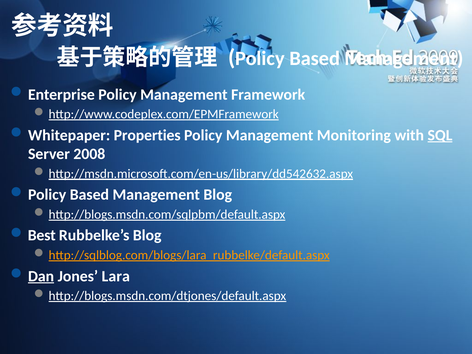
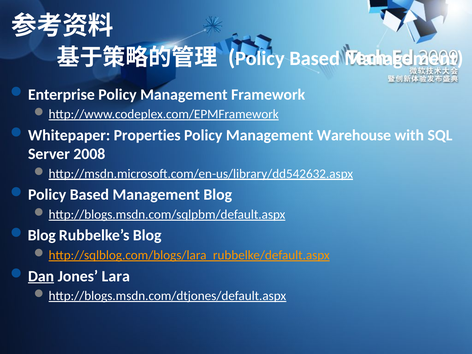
Monitoring: Monitoring -> Warehouse (354, 135)
SQL underline: present -> none (440, 135)
Best: Best -> Blog (42, 235)
